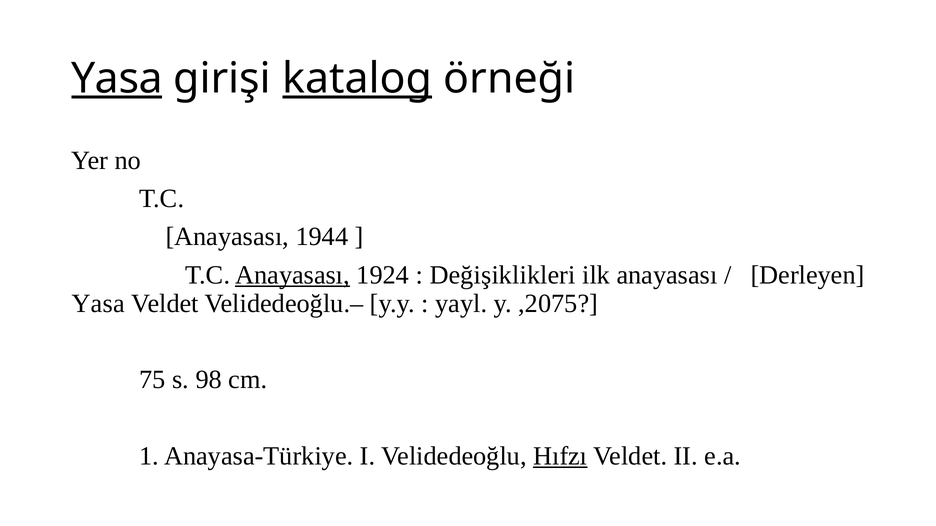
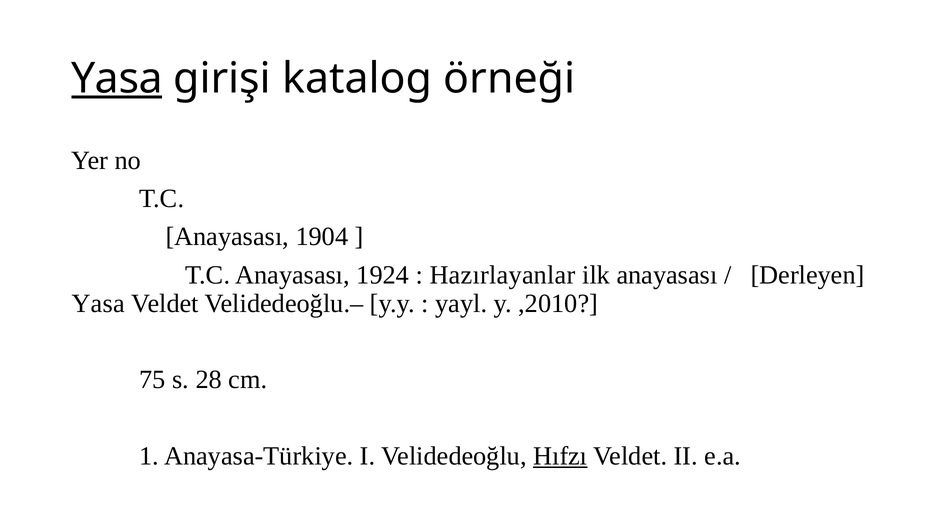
katalog underline: present -> none (357, 79)
1944: 1944 -> 1904 (322, 237)
Anayasası underline: present -> none (293, 275)
Değişiklikleri: Değişiklikleri -> Hazırlayanlar (503, 275)
,2075: ,2075 -> ,2010 (558, 304)
98: 98 -> 28 (209, 380)
